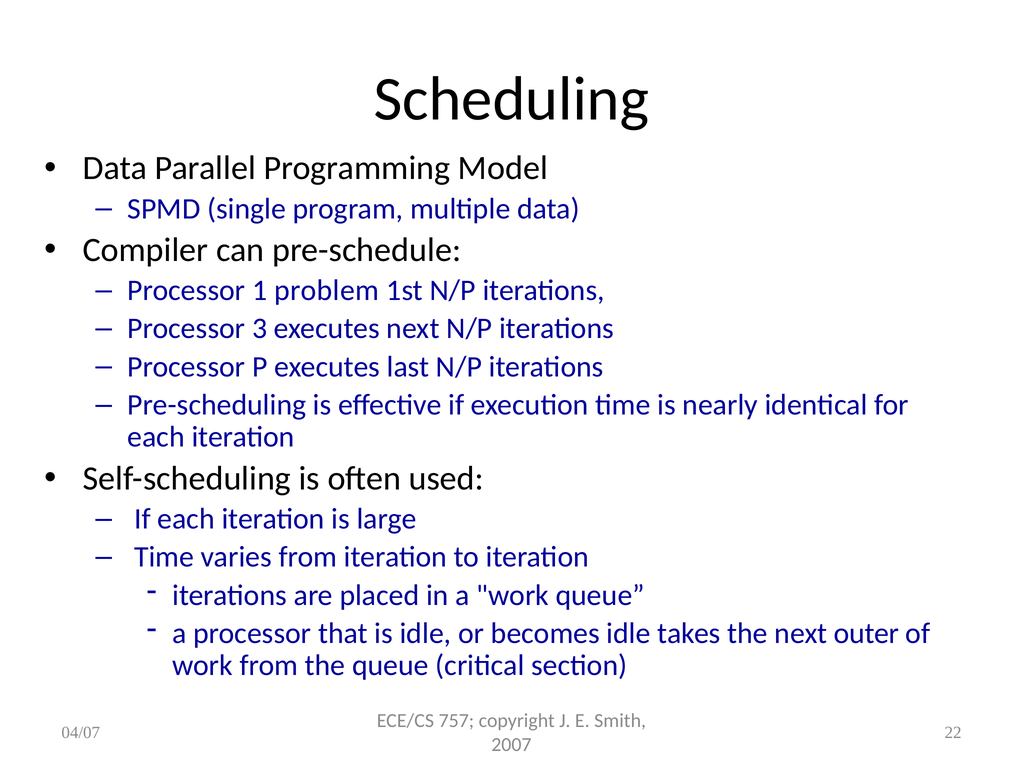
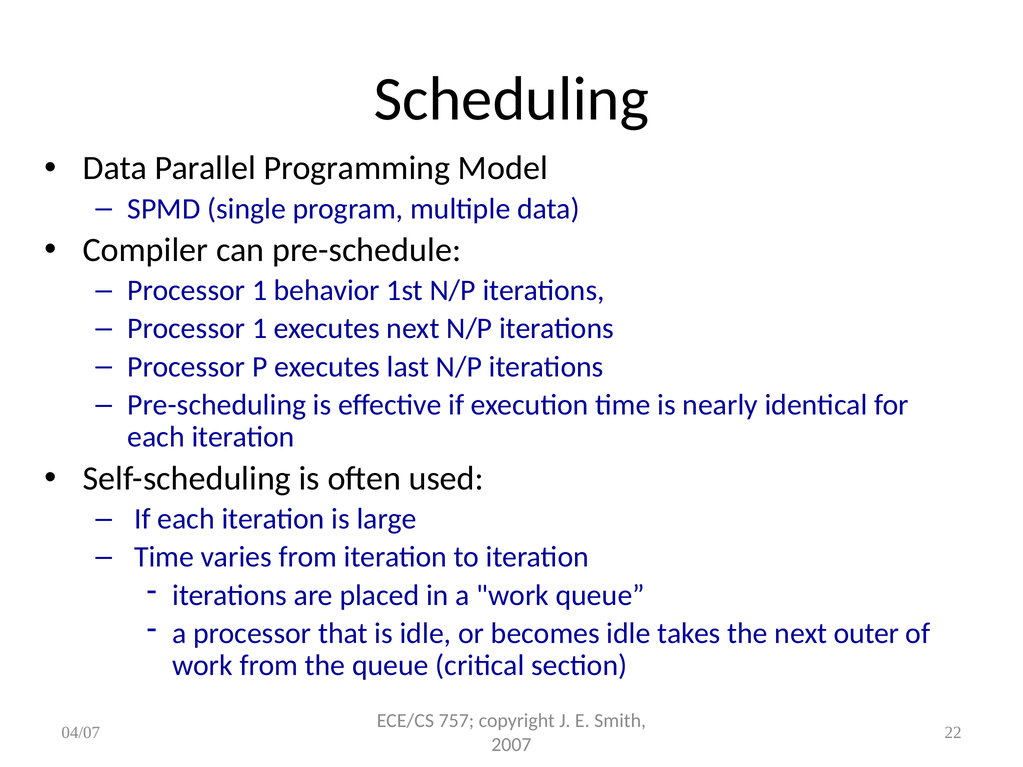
problem: problem -> behavior (327, 291)
3: 3 -> 1 (260, 329)
